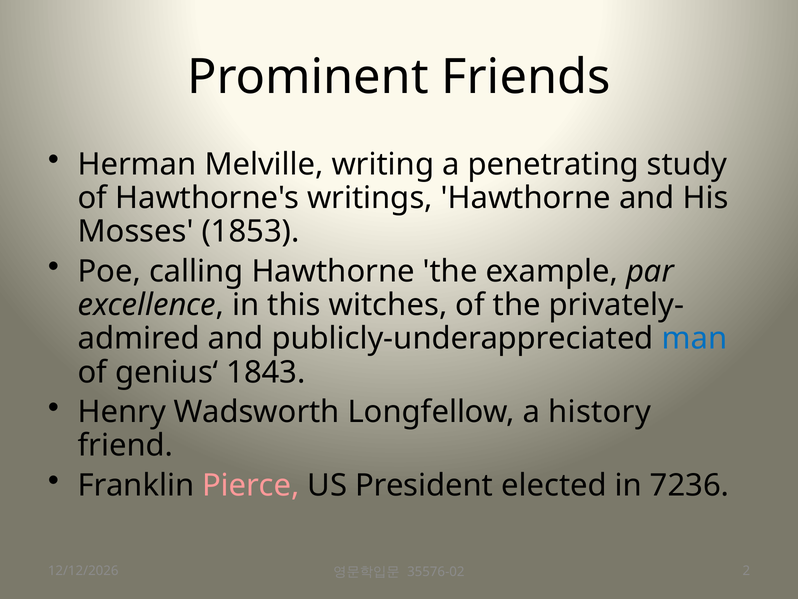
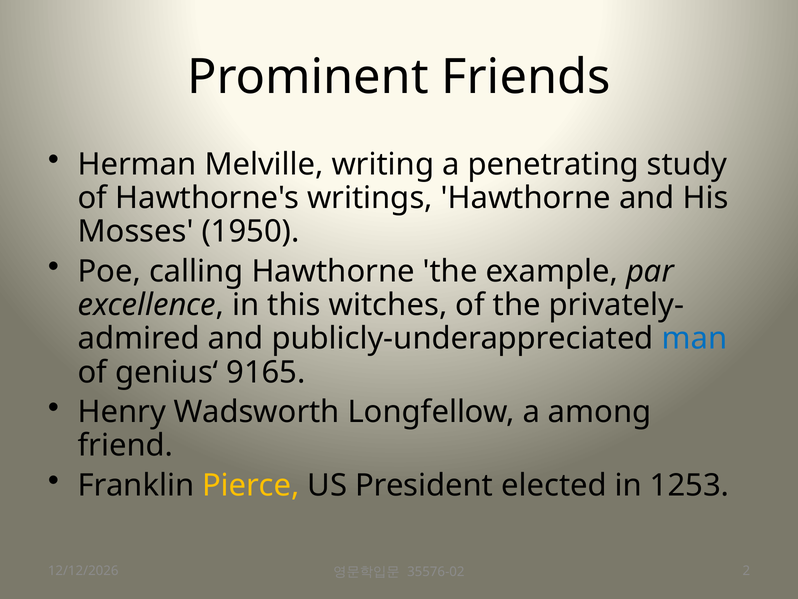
1853: 1853 -> 1950 (250, 231)
1843: 1843 -> 9165 (266, 372)
history: history -> among (600, 412)
Pierce colour: pink -> yellow (251, 485)
7236: 7236 -> 1253 (690, 485)
